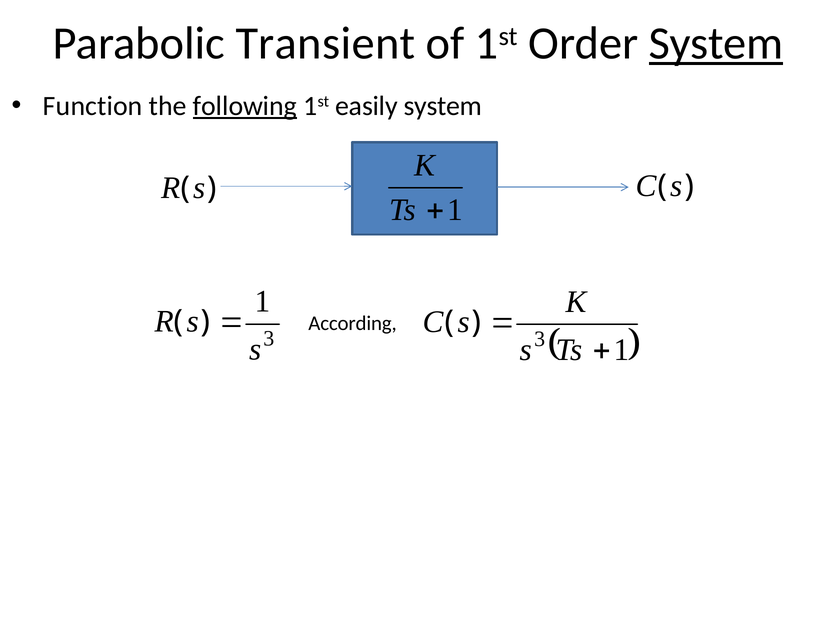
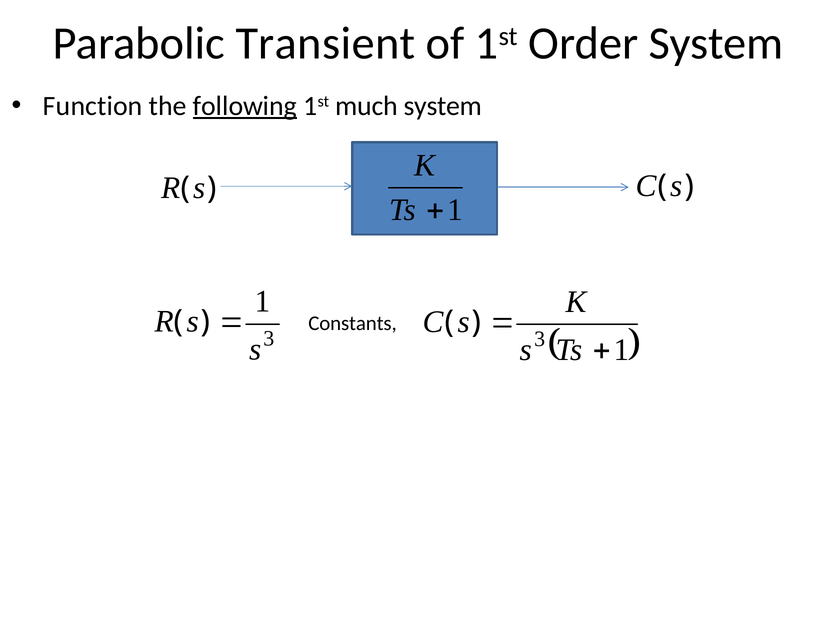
System underline: present -> none (716, 44)
easily: easily -> much (367, 106)
According: According -> Constants (353, 323)
